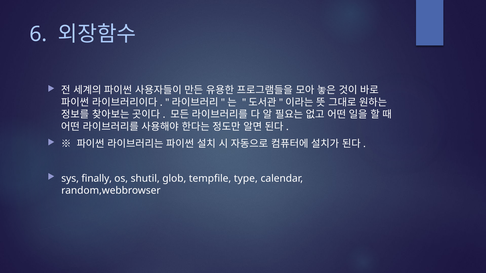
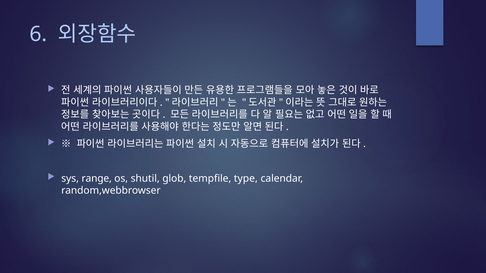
finally: finally -> range (97, 179)
